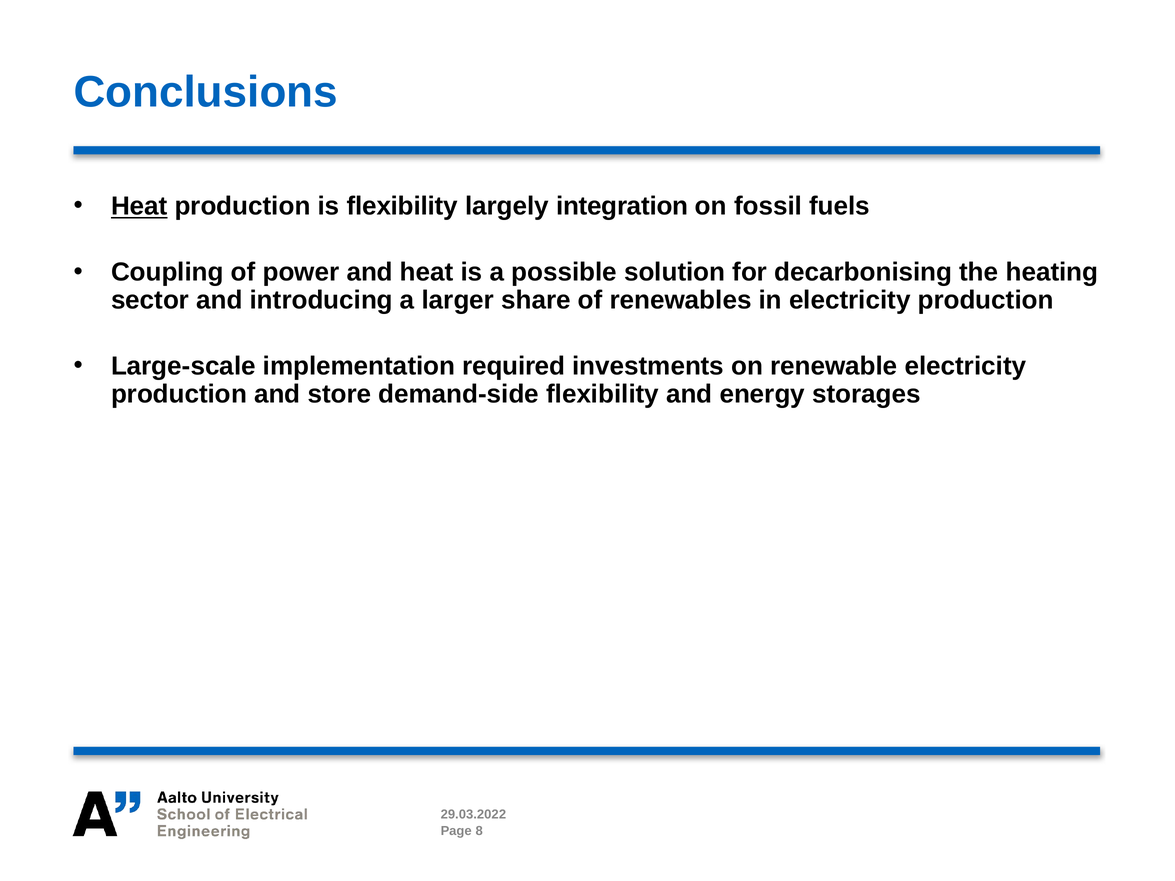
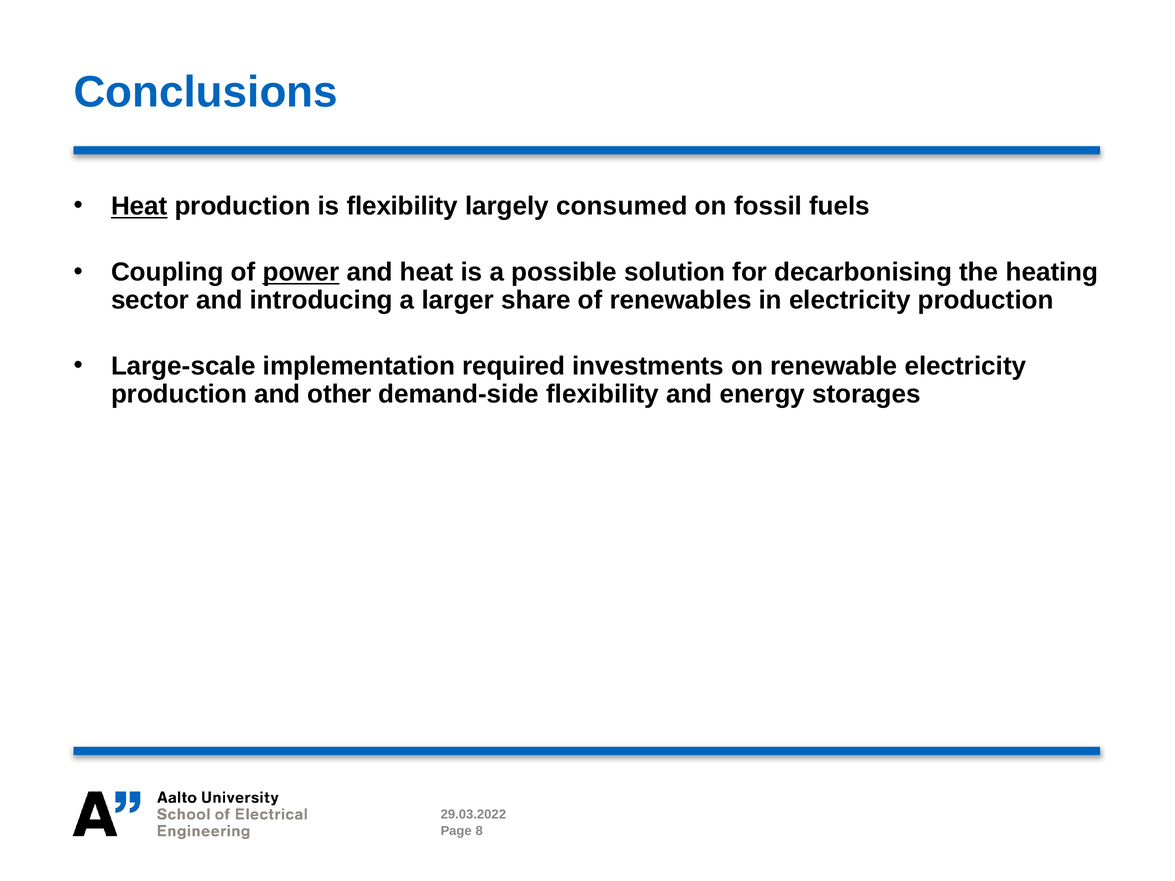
integration: integration -> consumed (622, 206)
power underline: none -> present (301, 272)
store: store -> other (340, 394)
